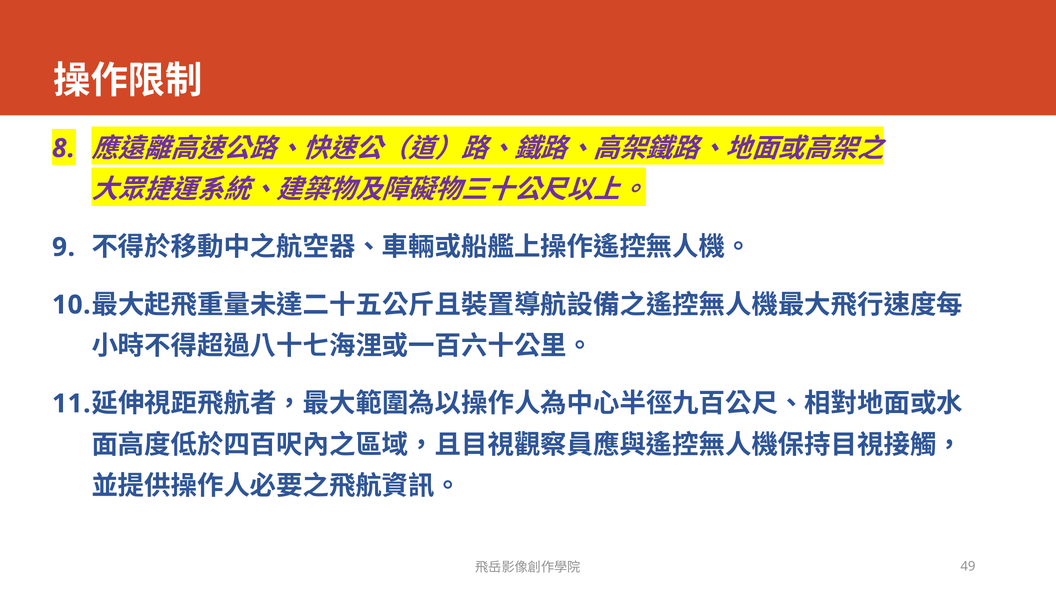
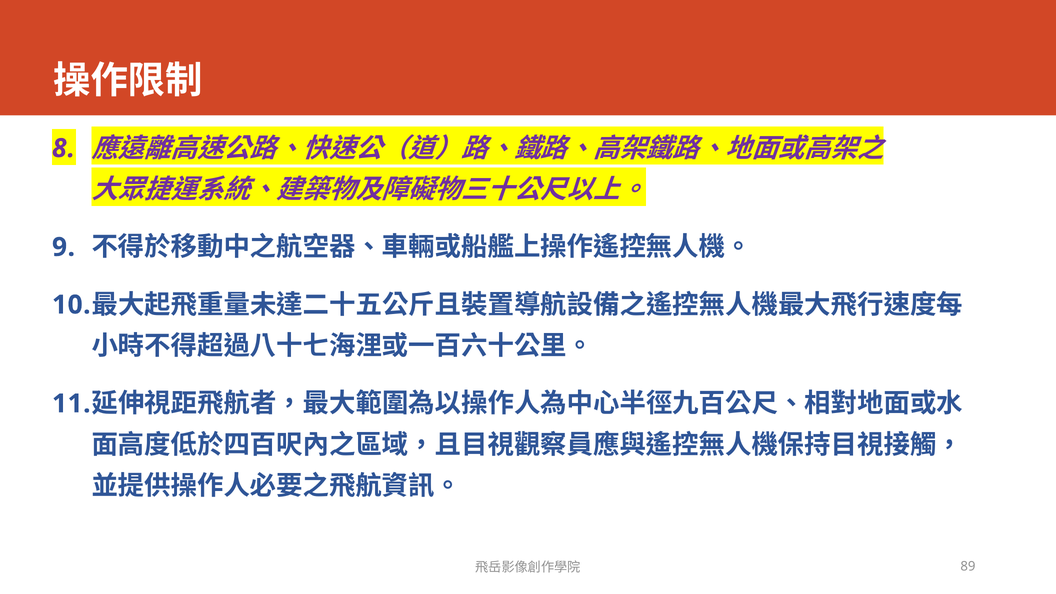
49: 49 -> 89 (968, 566)
